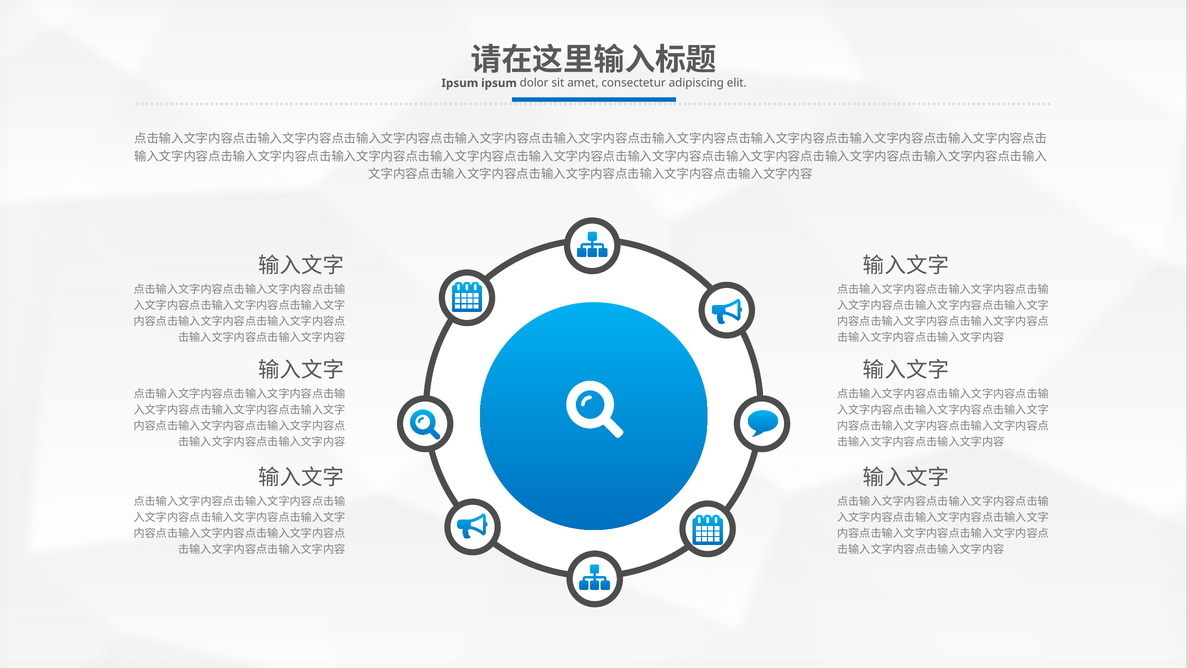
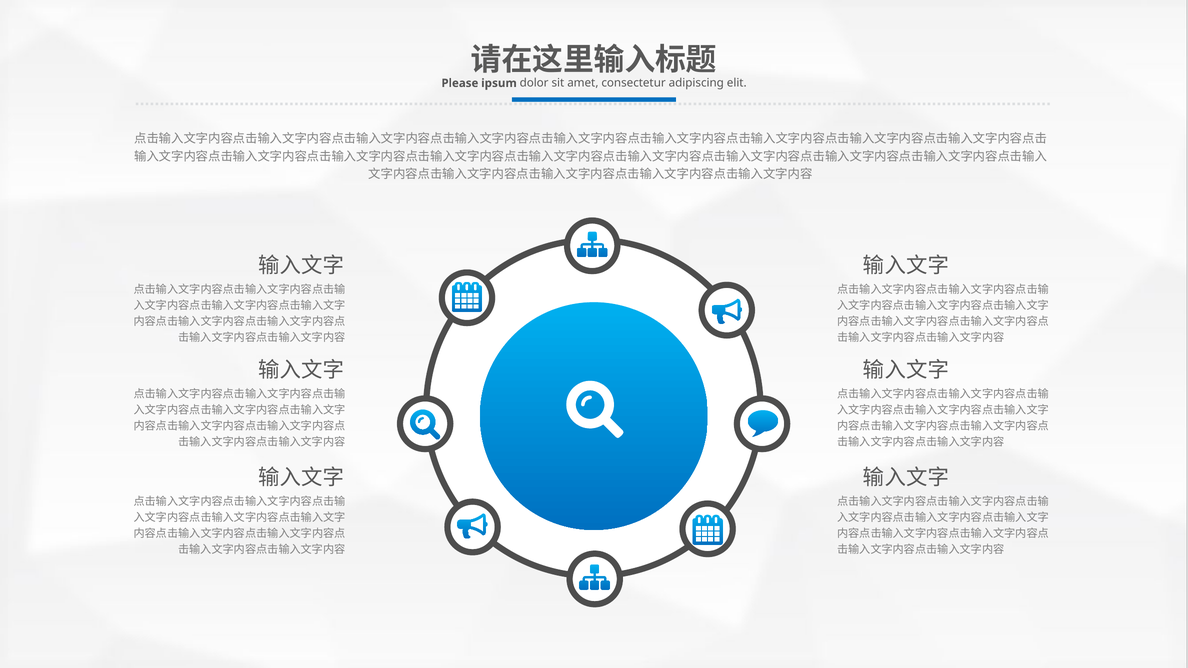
Ipsum: Ipsum -> Please (460, 83)
